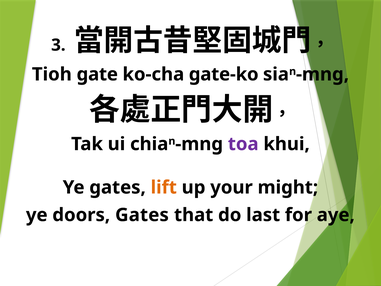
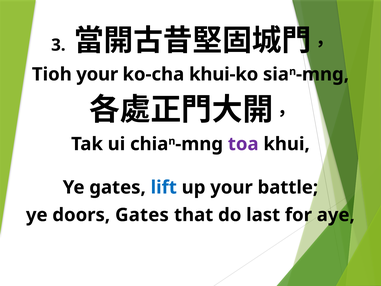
Tioh gate: gate -> your (97, 74)
gate-ko: gate-ko -> khui-ko (224, 74)
lift colour: orange -> blue (164, 187)
might: might -> battle (288, 187)
